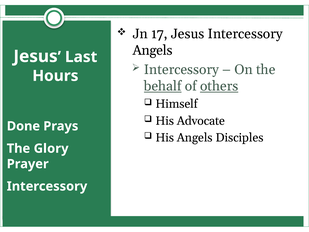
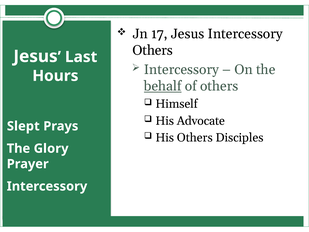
Angels: Angels -> Others (153, 50)
others underline: present -> none (219, 86)
Done: Done -> Slept (23, 126)
His Angels: Angels -> Others (195, 138)
